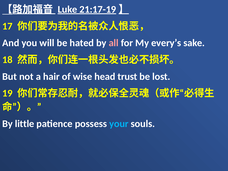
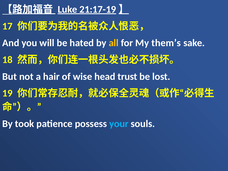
all colour: pink -> yellow (114, 43)
every’s: every’s -> them’s (166, 43)
little: little -> took (25, 124)
